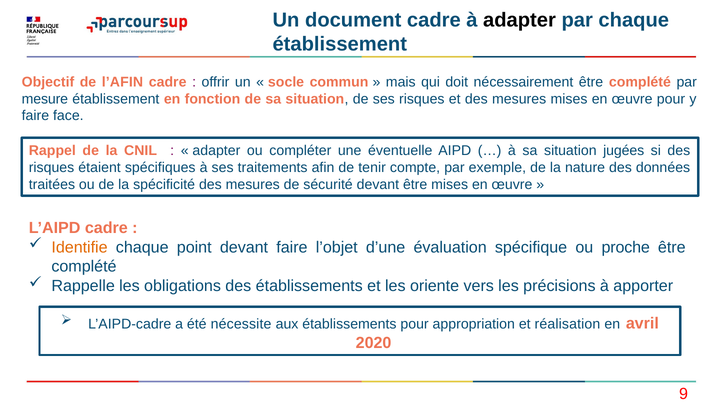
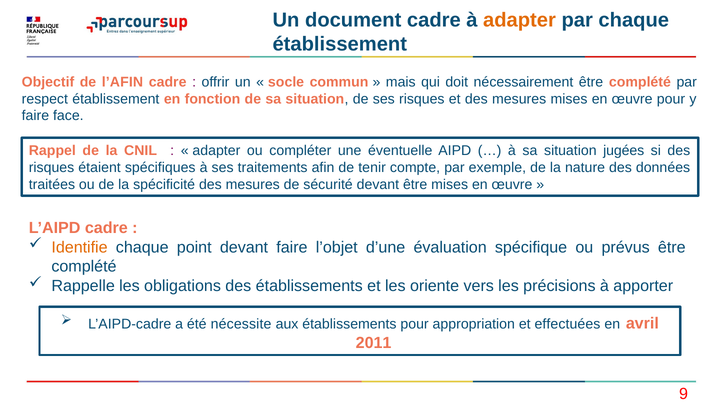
adapter colour: black -> orange (519, 20)
mesure: mesure -> respect (45, 99)
proche: proche -> prévus (626, 247)
réalisation: réalisation -> effectuées (567, 324)
2020: 2020 -> 2011 (374, 343)
